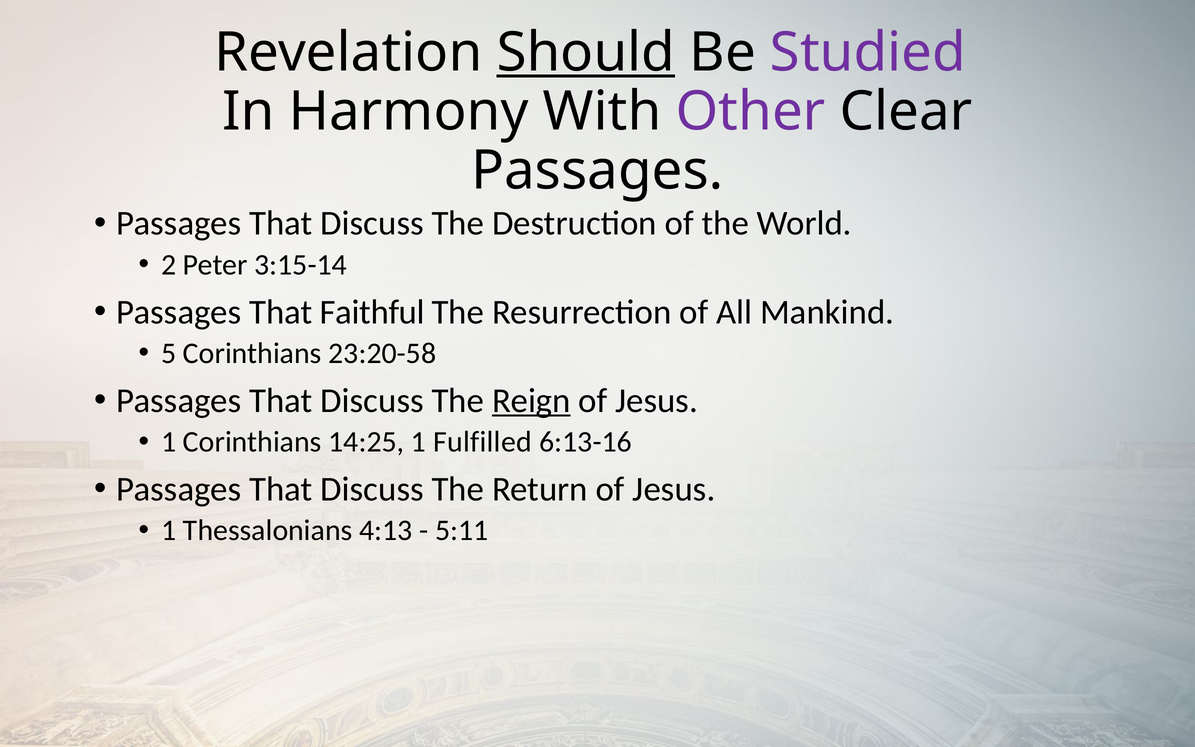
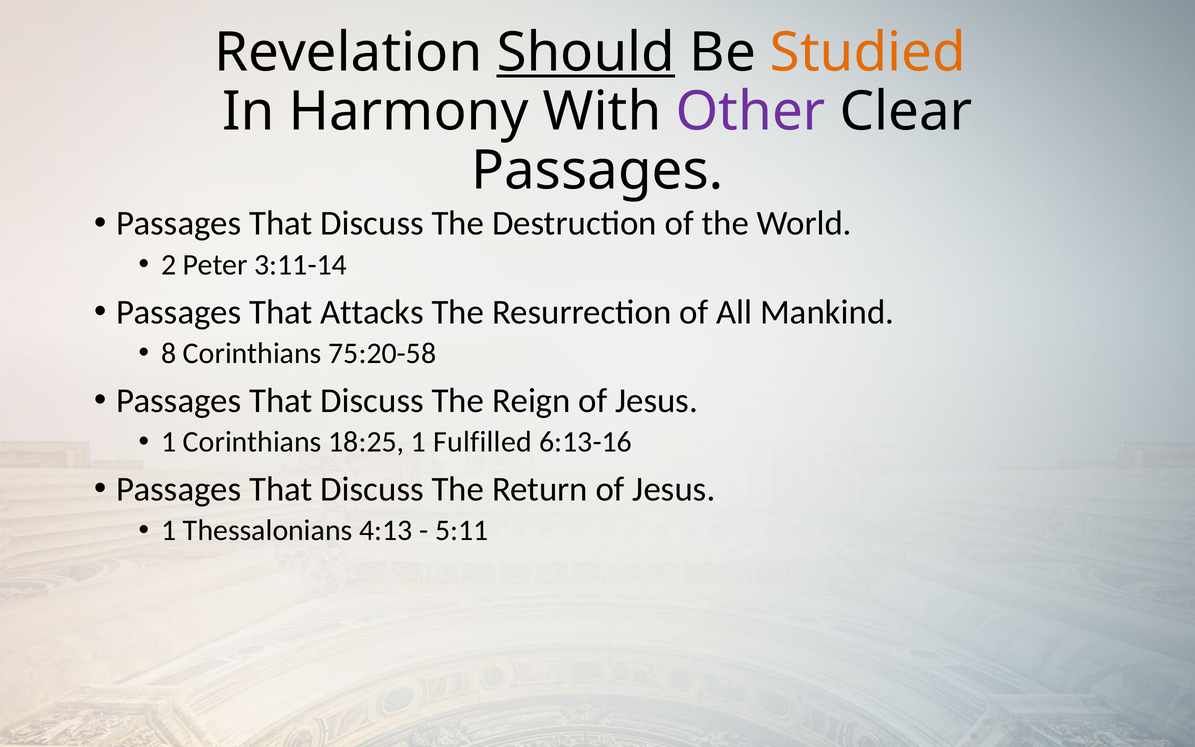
Studied colour: purple -> orange (868, 52)
3:15-14: 3:15-14 -> 3:11-14 (301, 265)
Faithful: Faithful -> Attacks (372, 312)
5: 5 -> 8 (169, 353)
23:20-58: 23:20-58 -> 75:20-58 (382, 353)
Reign underline: present -> none (531, 401)
14:25: 14:25 -> 18:25 (366, 442)
